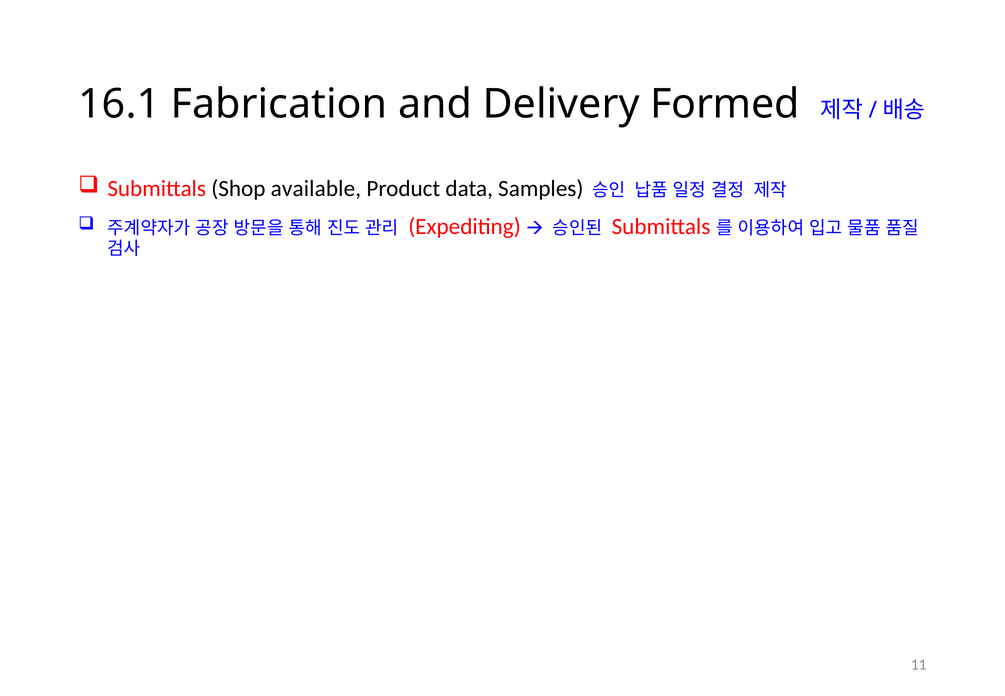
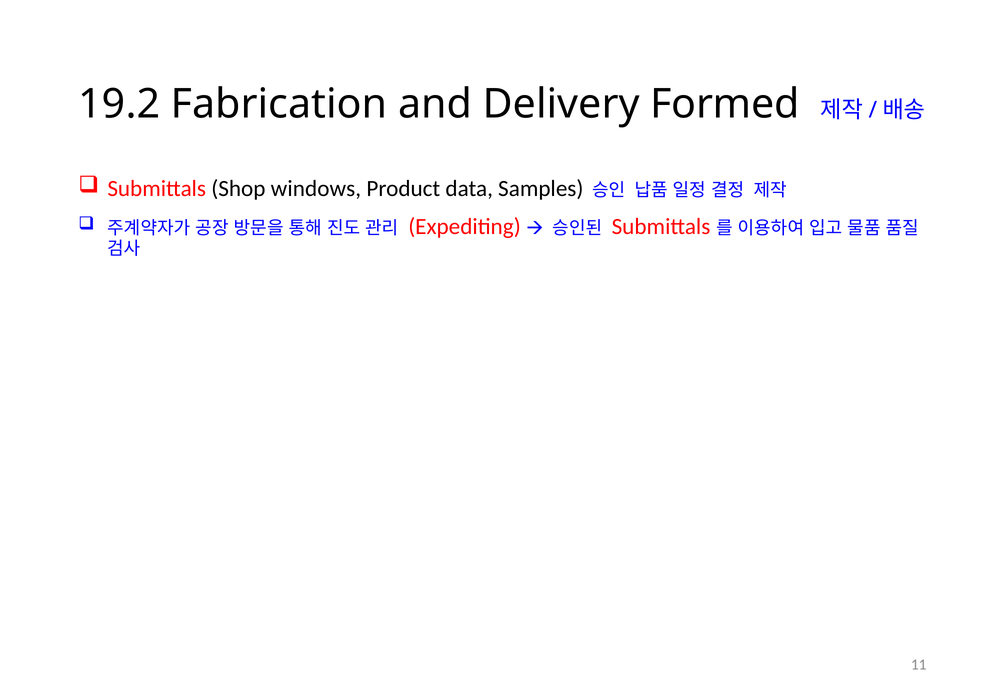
16.1: 16.1 -> 19.2 (119, 104)
available: available -> windows (316, 189)
